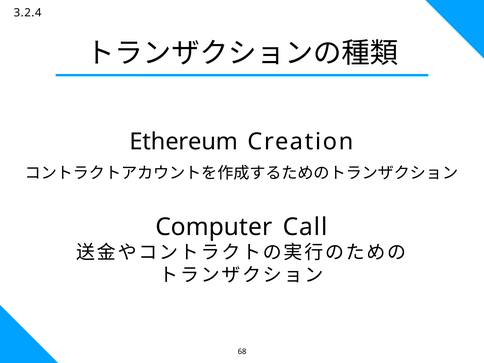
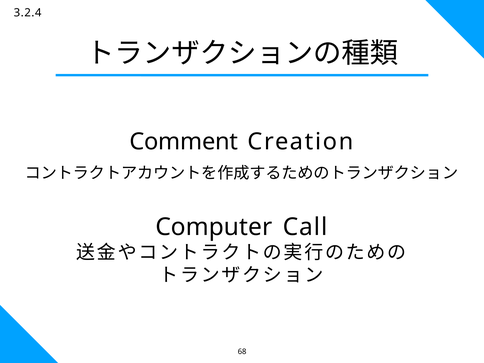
Ethereum: Ethereum -> Comment (184, 142)
